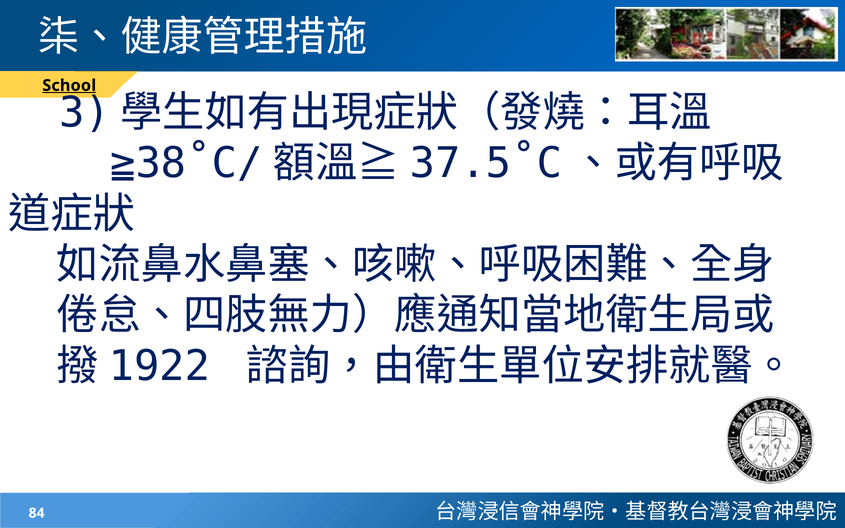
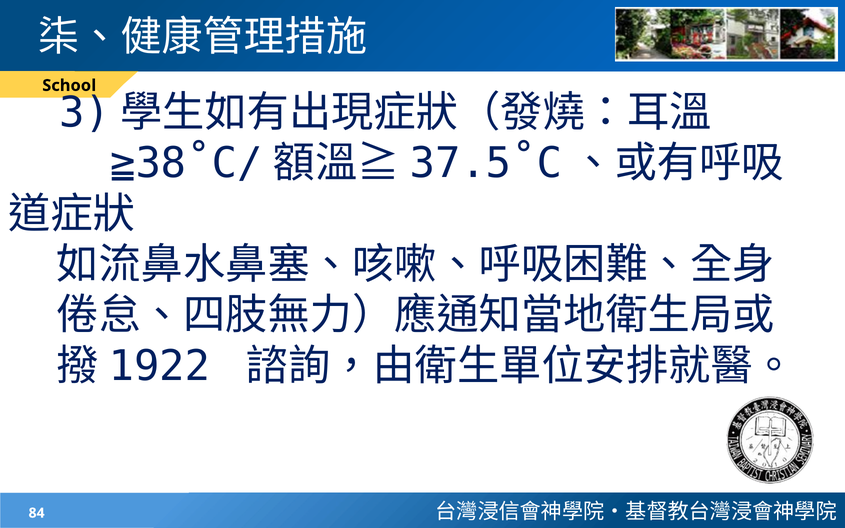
School underline: present -> none (69, 85)
